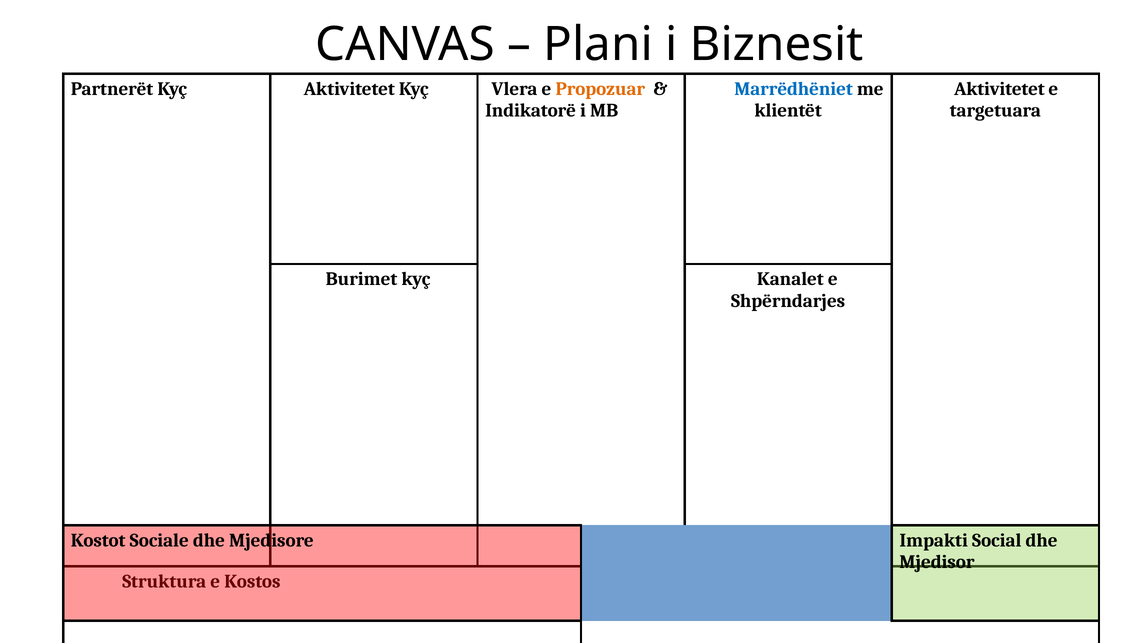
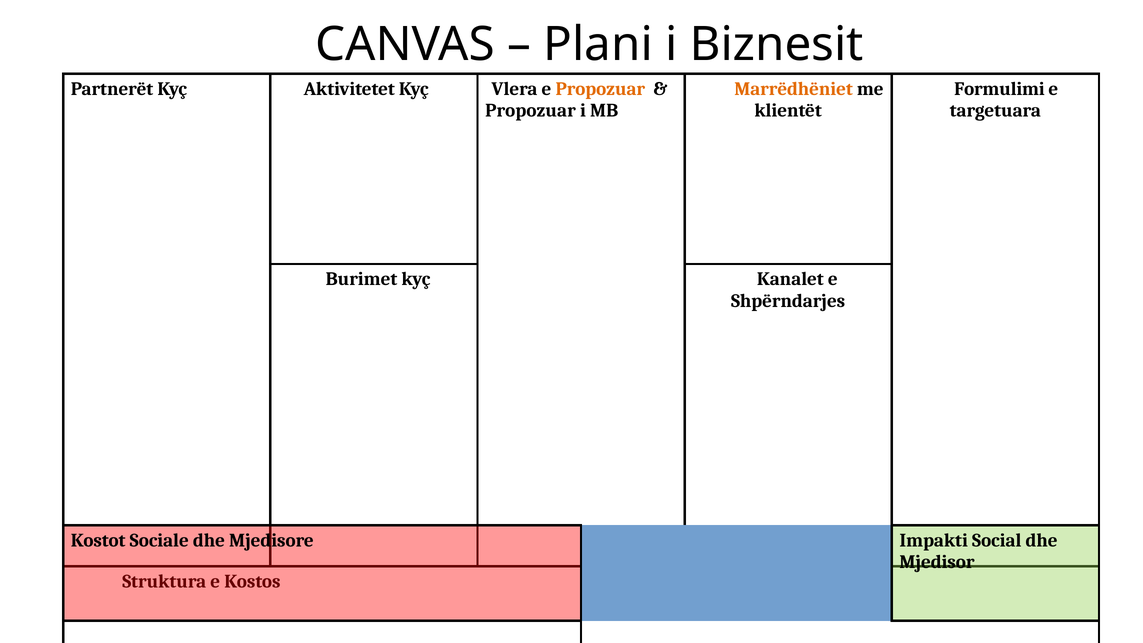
Marrëdhëniet colour: blue -> orange (794, 89)
Aktivitetet: Aktivitetet -> Formulimi (999, 89)
Indikatorë: Indikatorë -> Propozuar (530, 111)
